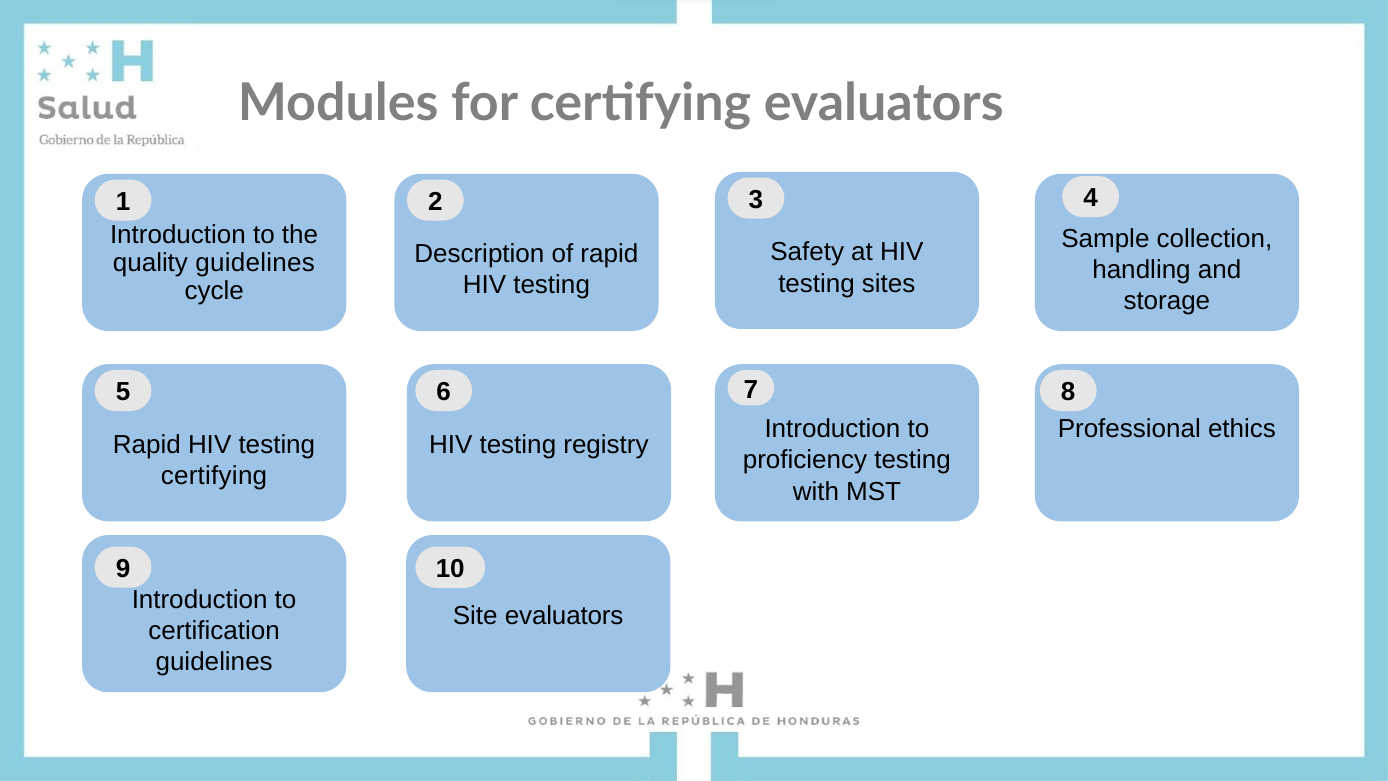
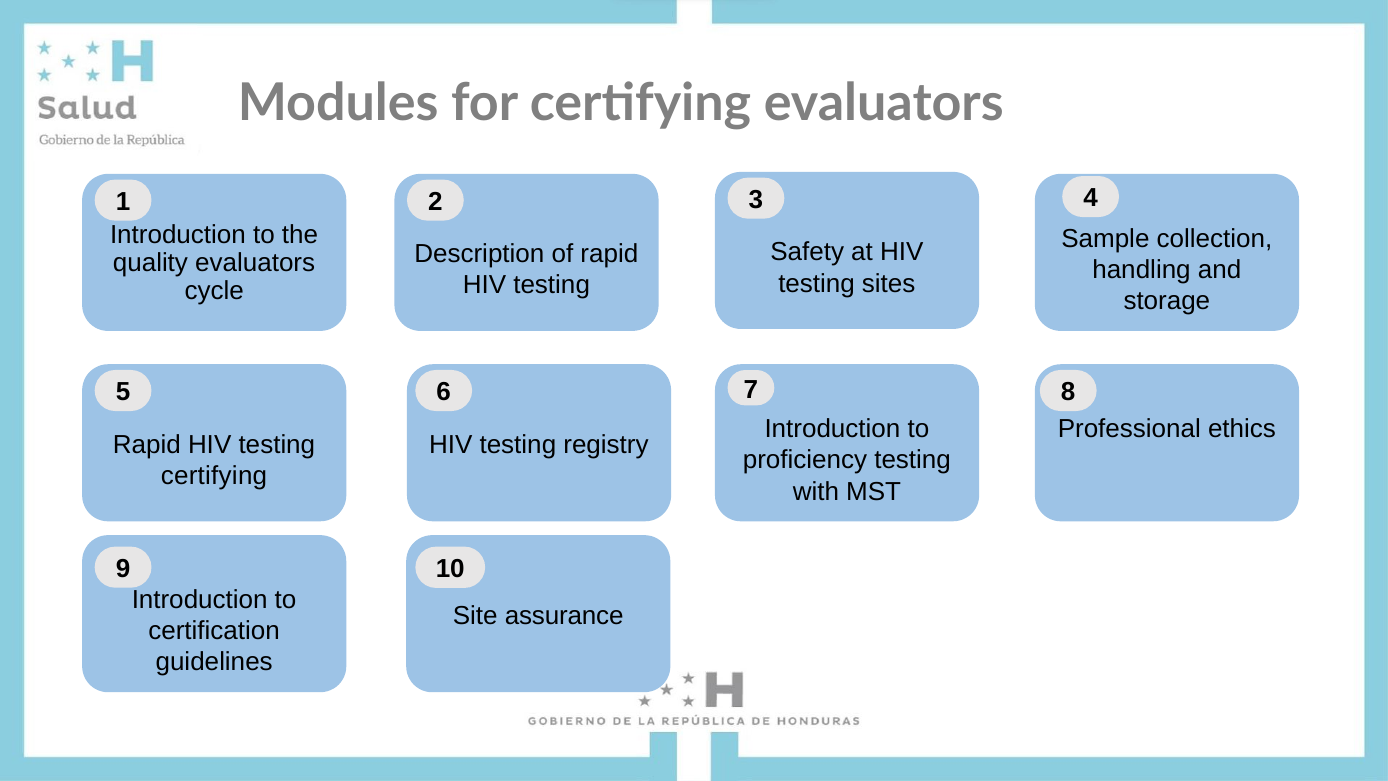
quality guidelines: guidelines -> evaluators (255, 263)
Site evaluators: evaluators -> assurance (564, 615)
